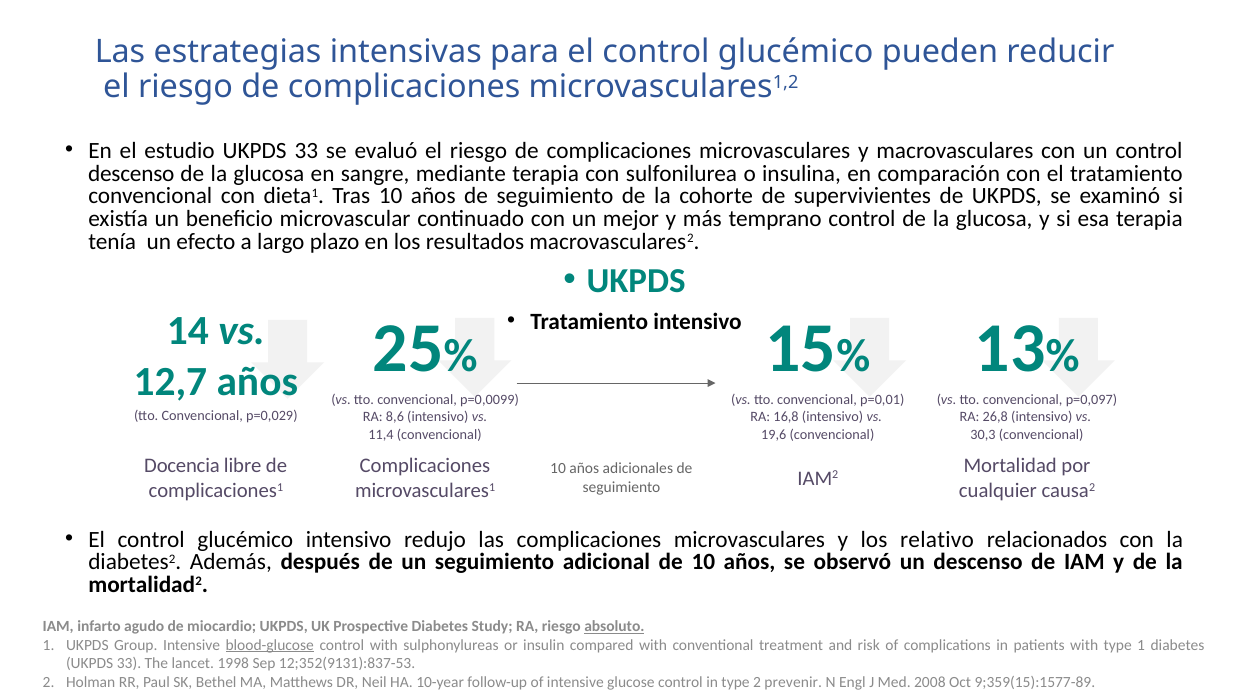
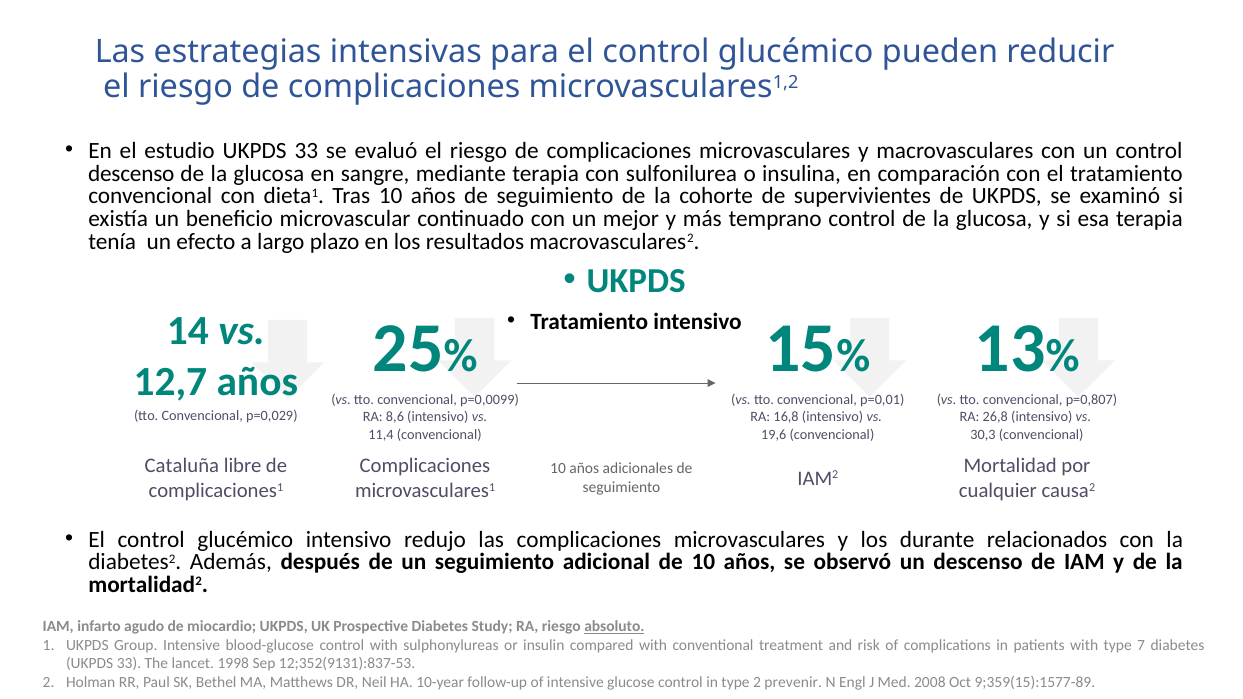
p=0,097: p=0,097 -> p=0,807 (1091, 400)
Docencia: Docencia -> Cataluña (182, 466)
relativo: relativo -> durante (937, 540)
blood-glucose underline: present -> none (270, 645)
type 1: 1 -> 7 (1141, 645)
